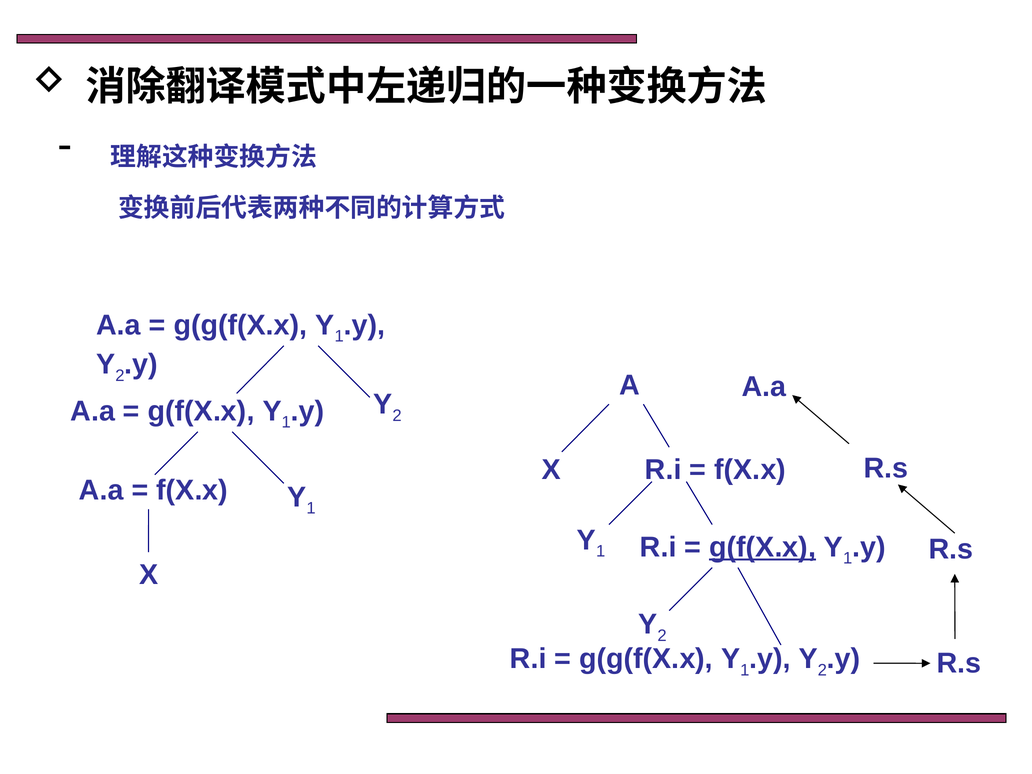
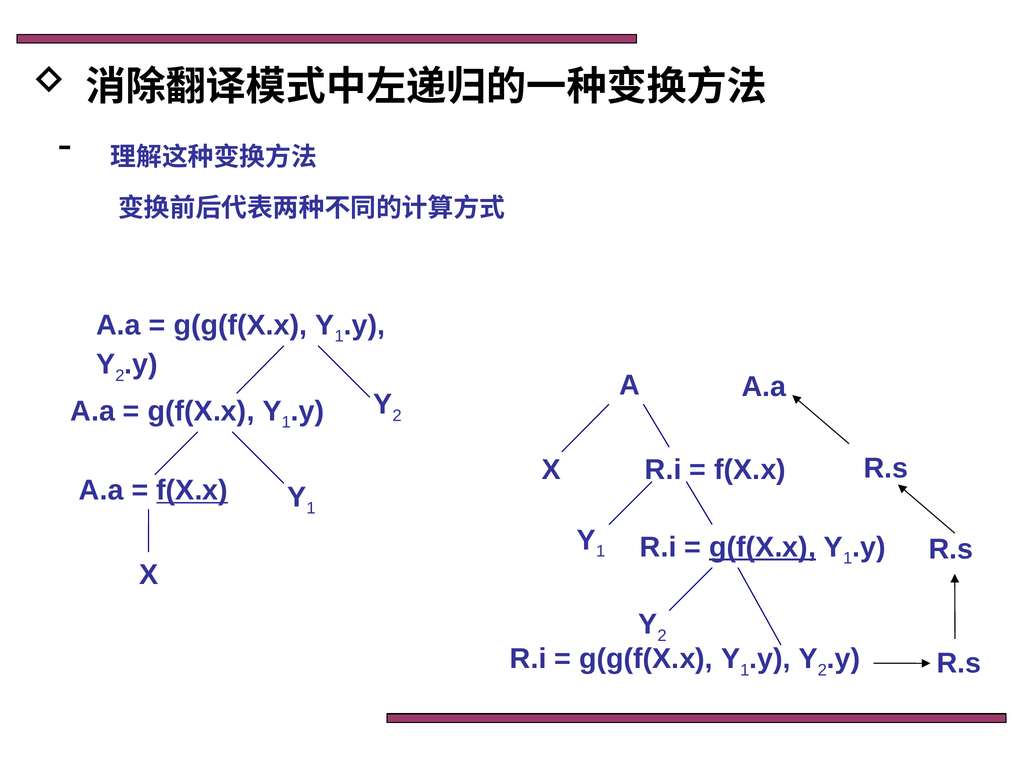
f(X.x underline: none -> present (192, 490)
